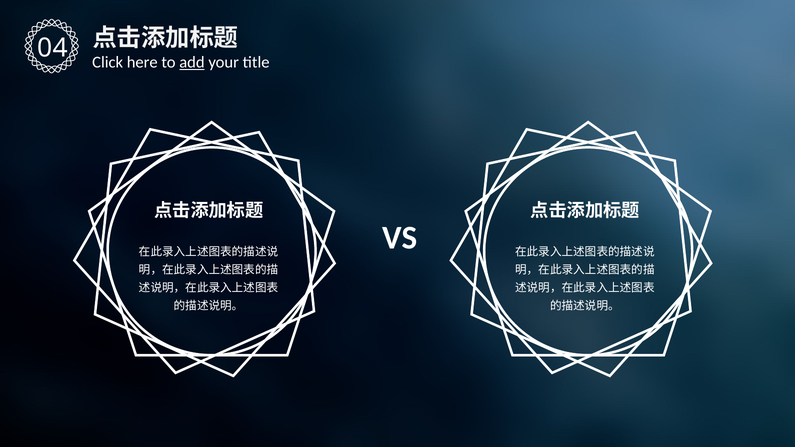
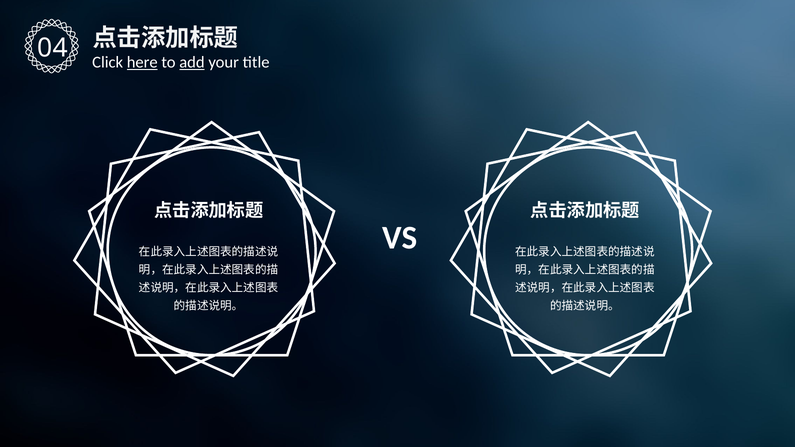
here underline: none -> present (142, 62)
